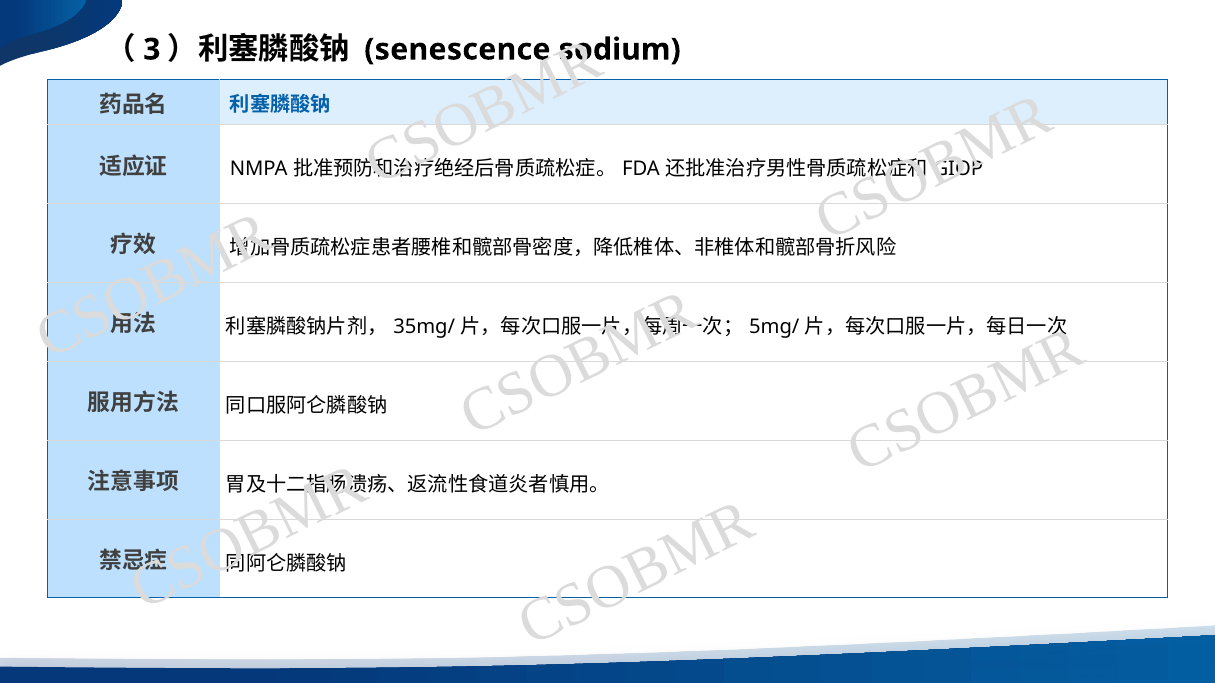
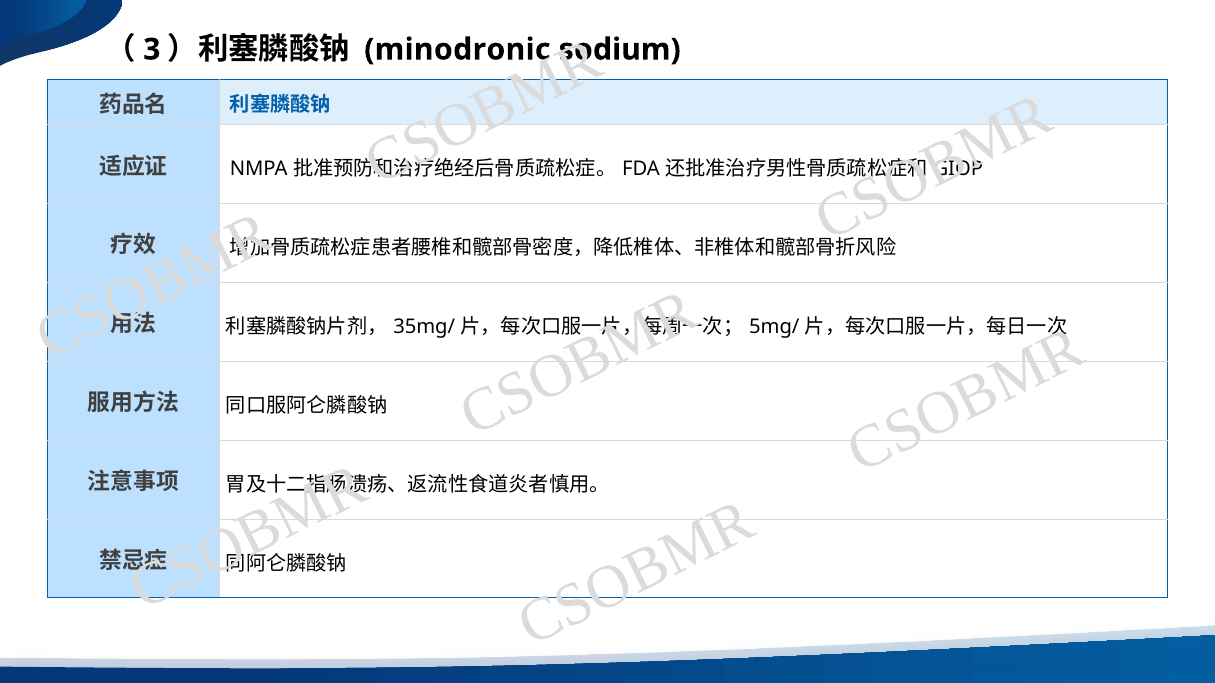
senescence: senescence -> minodronic (457, 50)
